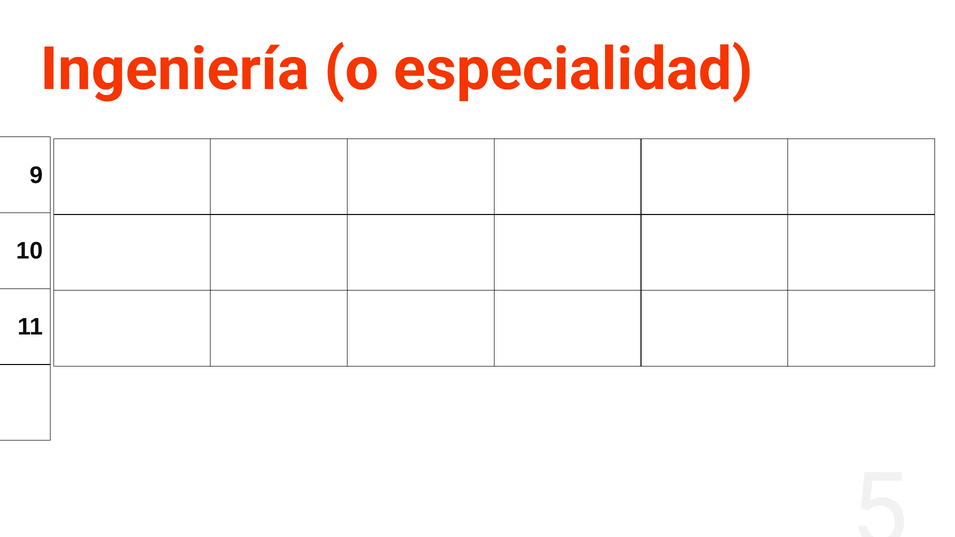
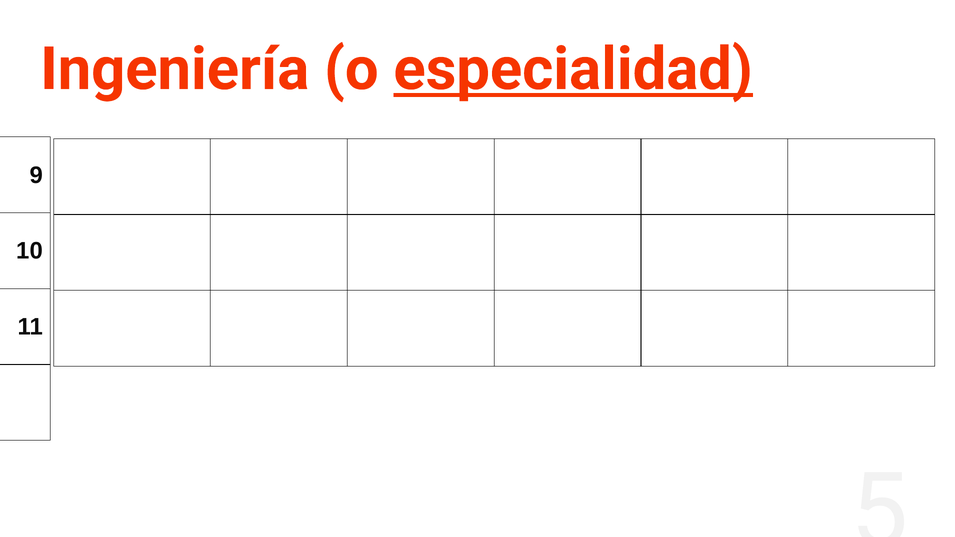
especialidad underline: none -> present (573, 69)
